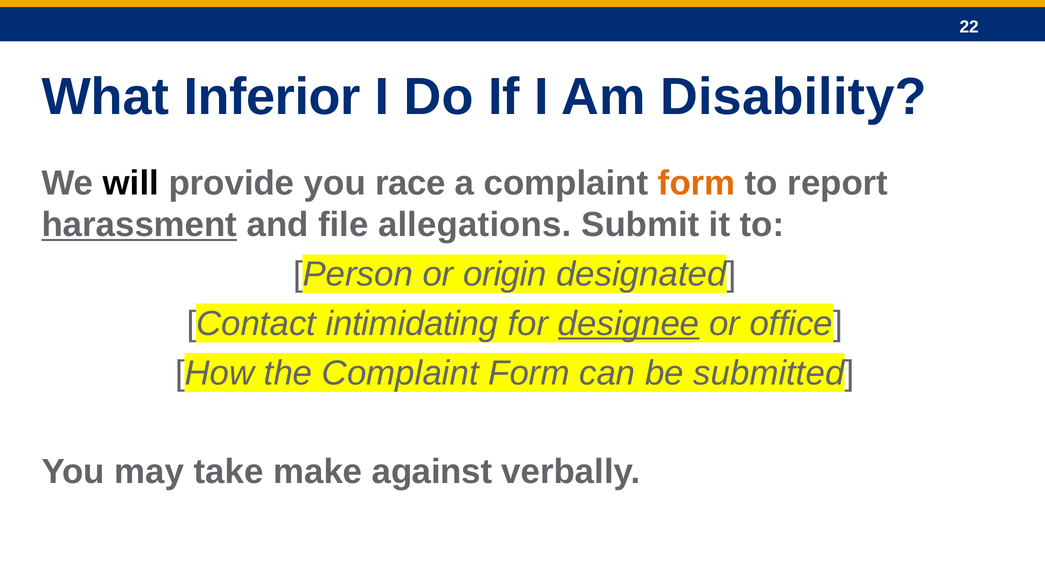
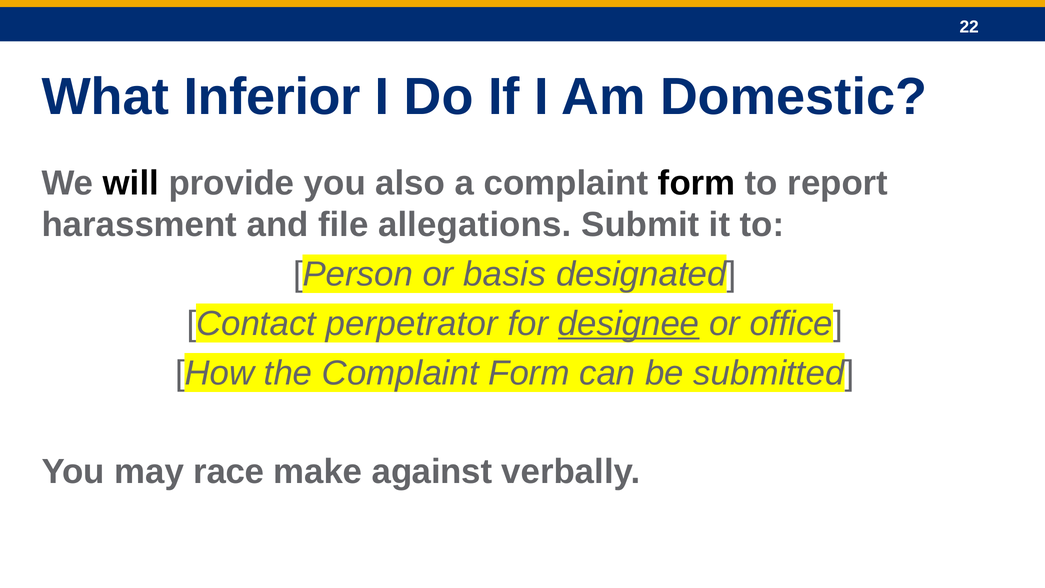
Disability: Disability -> Domestic (794, 97)
race: race -> also (410, 183)
form colour: orange -> black (697, 183)
harassment underline: present -> none (139, 225)
origin: origin -> basis (505, 274)
intimidating: intimidating -> perpetrator (412, 324)
take: take -> race (229, 472)
